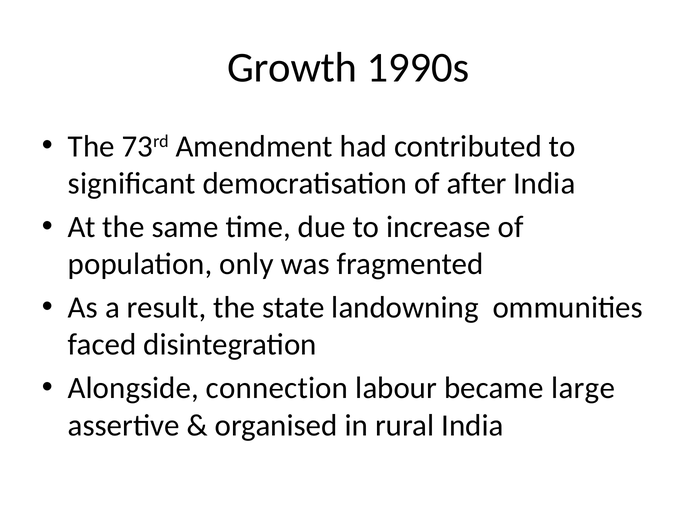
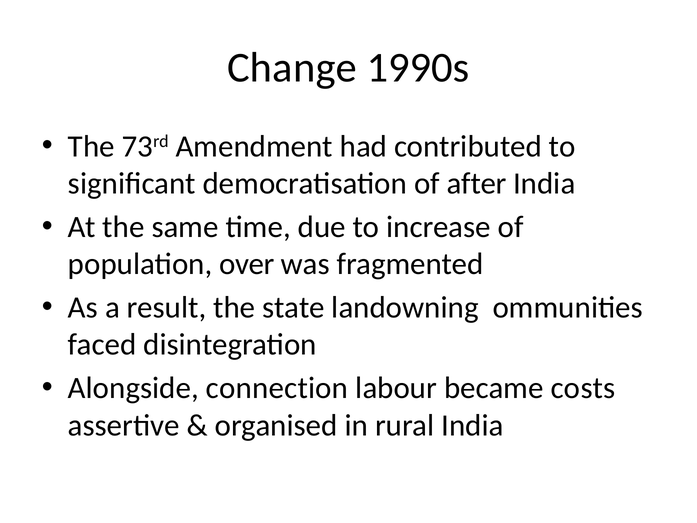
Growth: Growth -> Change (292, 67)
only: only -> over (247, 264)
large: large -> costs (583, 388)
